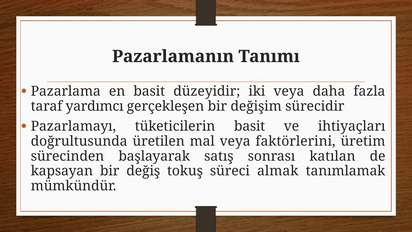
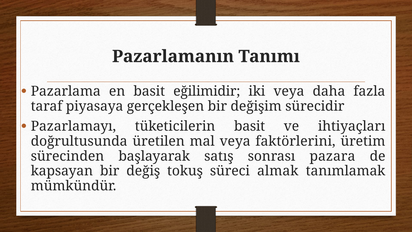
düzeyidir: düzeyidir -> eğilimidir (207, 91)
yardımcı: yardımcı -> piyasaya (95, 106)
katılan: katılan -> pazara (332, 156)
